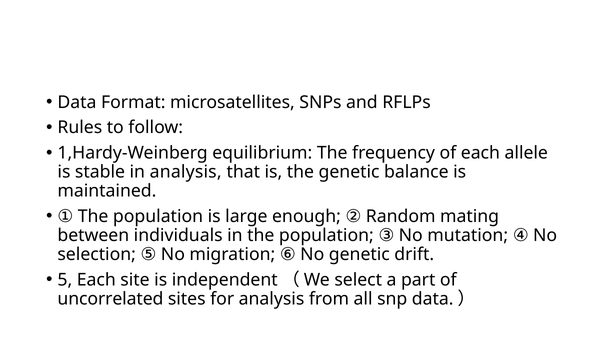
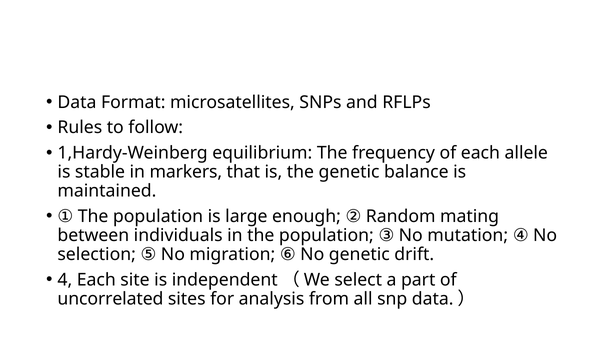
in analysis: analysis -> markers (186, 172)
5: 5 -> 4 (65, 280)
